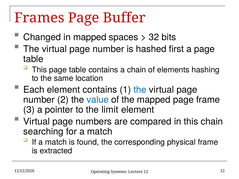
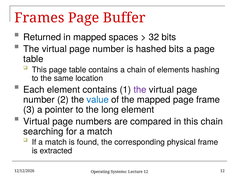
Changed: Changed -> Returned (42, 37)
hashed first: first -> bits (176, 49)
the colour: blue -> purple (140, 90)
limit: limit -> long (110, 110)
